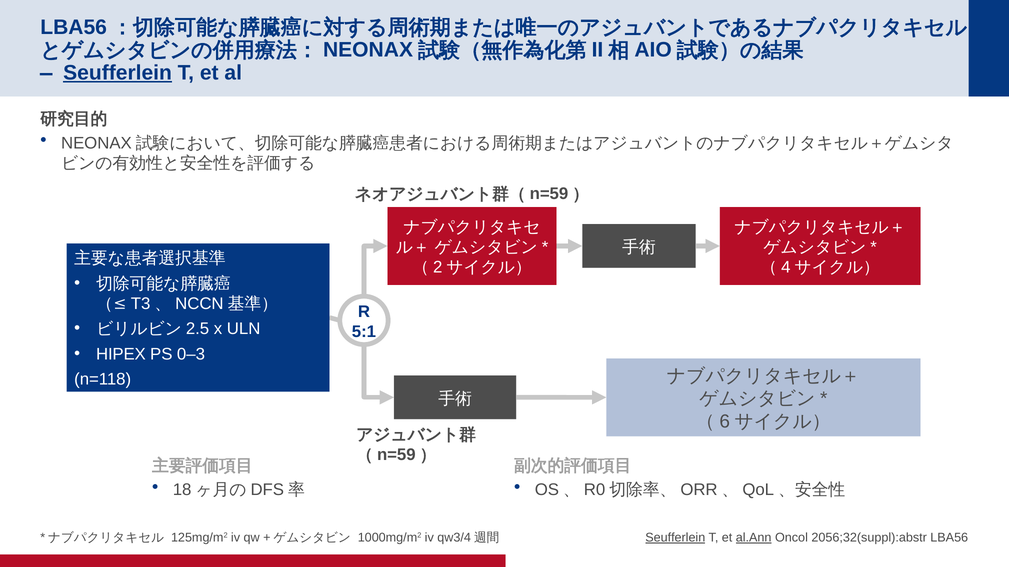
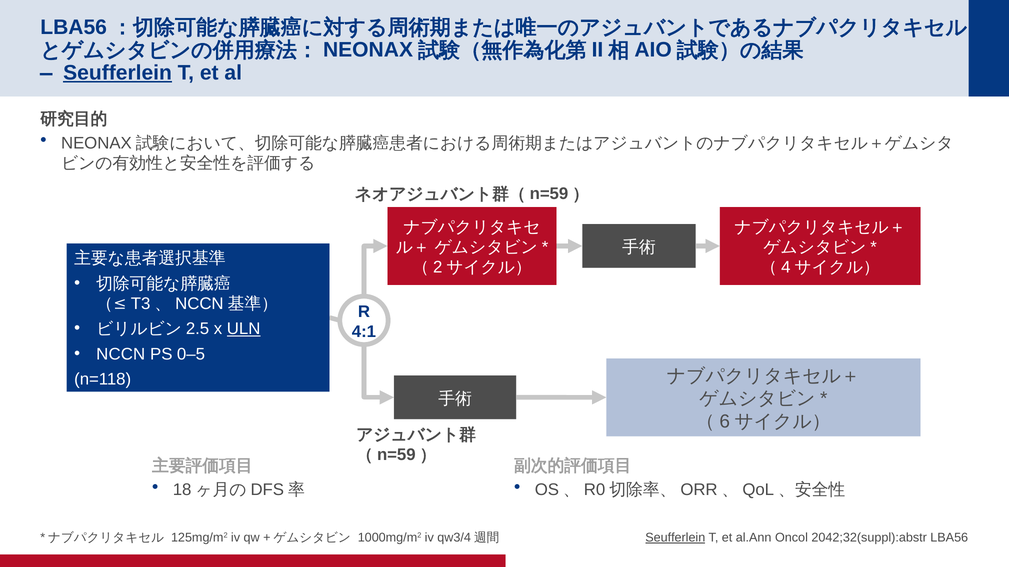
ULN underline: none -> present (244, 329)
5:1: 5:1 -> 4:1 (364, 332)
HIPEX: HIPEX -> NCCN (121, 354)
0–3: 0–3 -> 0–5 (191, 354)
al.Ann underline: present -> none (754, 538)
2056;32(suppl):abstr: 2056;32(suppl):abstr -> 2042;32(suppl):abstr (869, 538)
